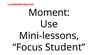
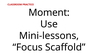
Student: Student -> Scaffold (65, 47)
